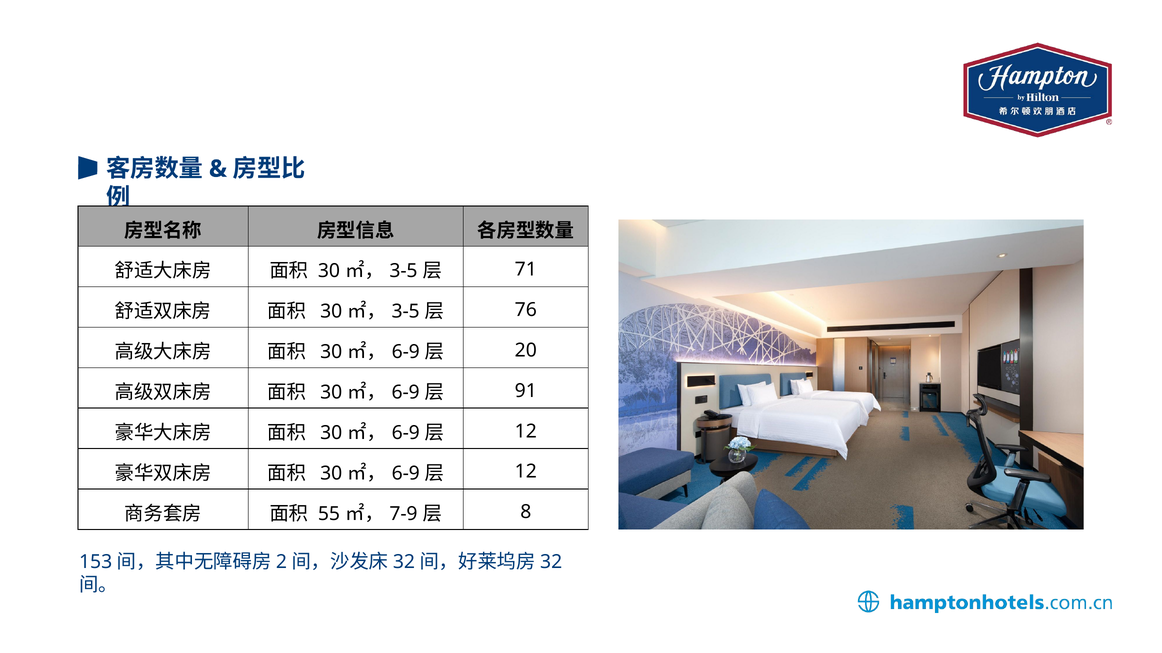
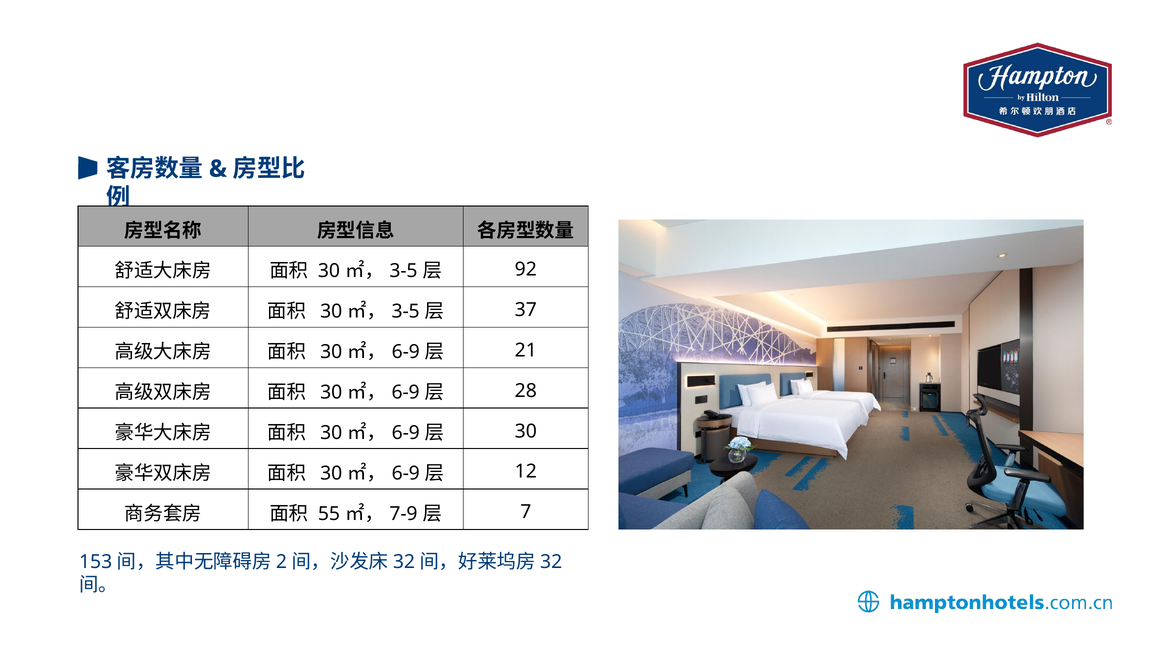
71: 71 -> 92 (526, 270)
76: 76 -> 37 (526, 310)
20: 20 -> 21 (526, 351)
91: 91 -> 28 (526, 391)
12: 12 -> 30 (526, 432)
8: 8 -> 7 (526, 513)
